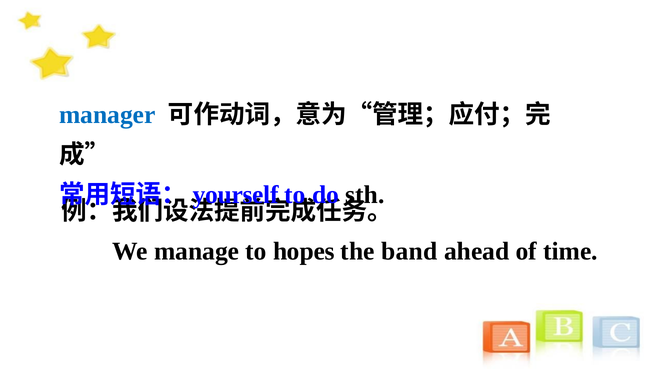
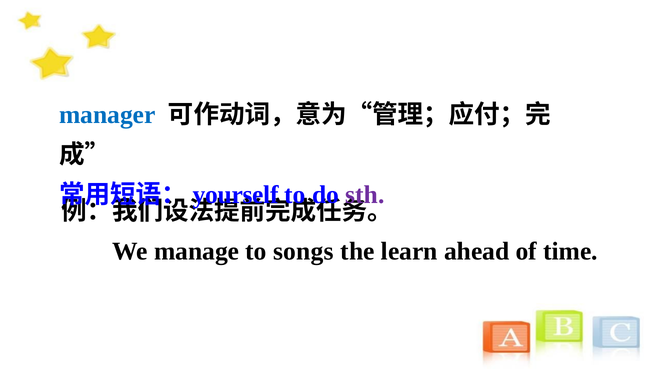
sth colour: black -> purple (365, 195)
hopes: hopes -> songs (304, 251)
band: band -> learn (409, 251)
